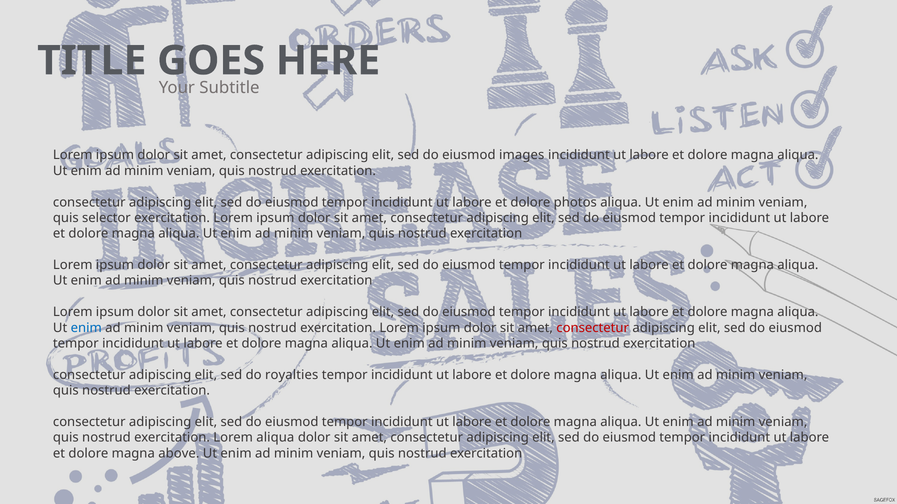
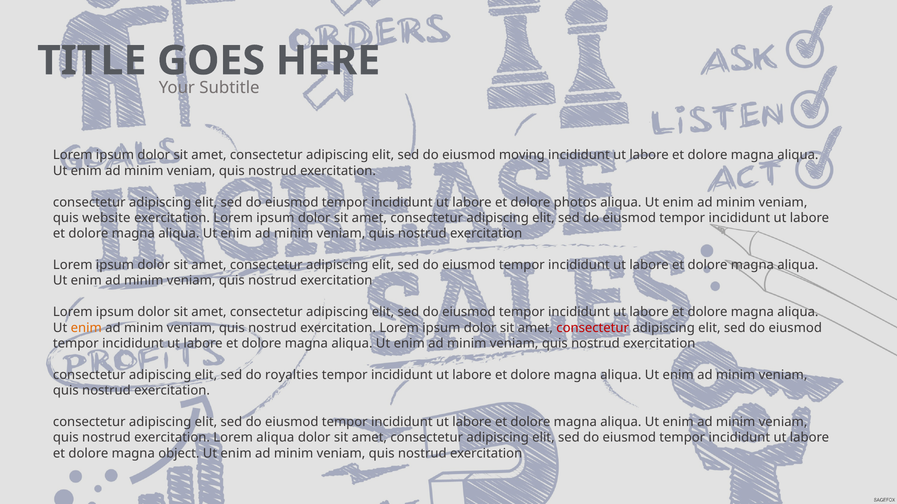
images: images -> moving (522, 155)
selector: selector -> website (106, 218)
enim colour: blue -> orange (86, 328)
above: above -> object (179, 454)
